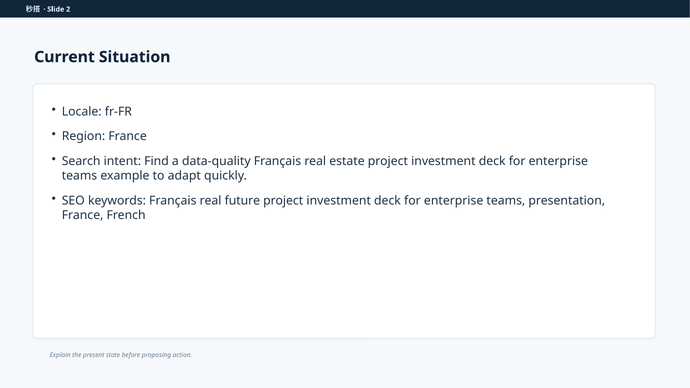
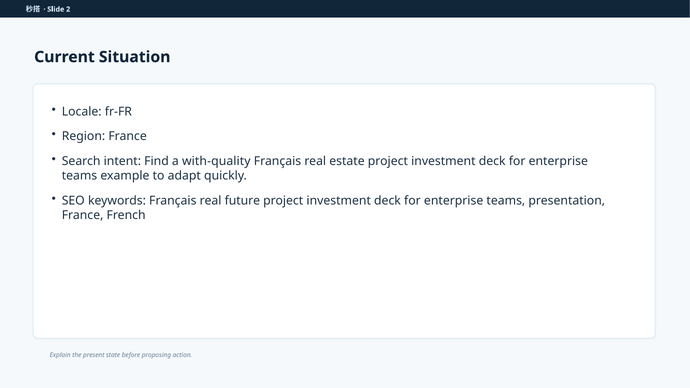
data-quality: data-quality -> with-quality (216, 161)
